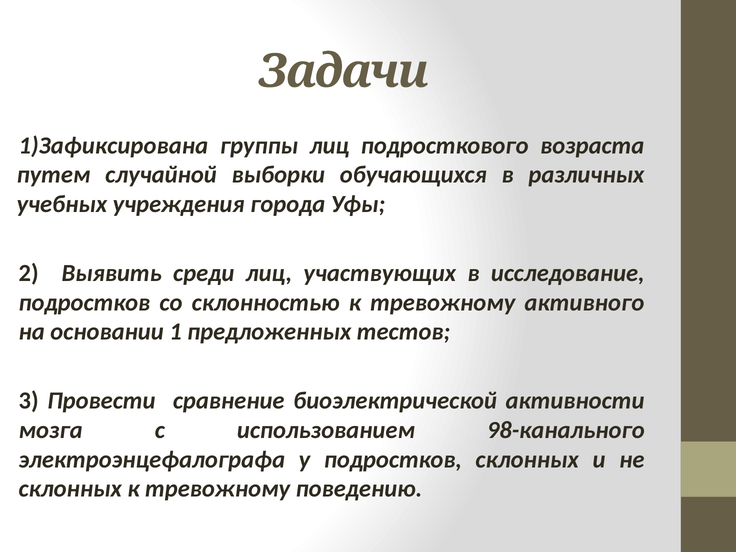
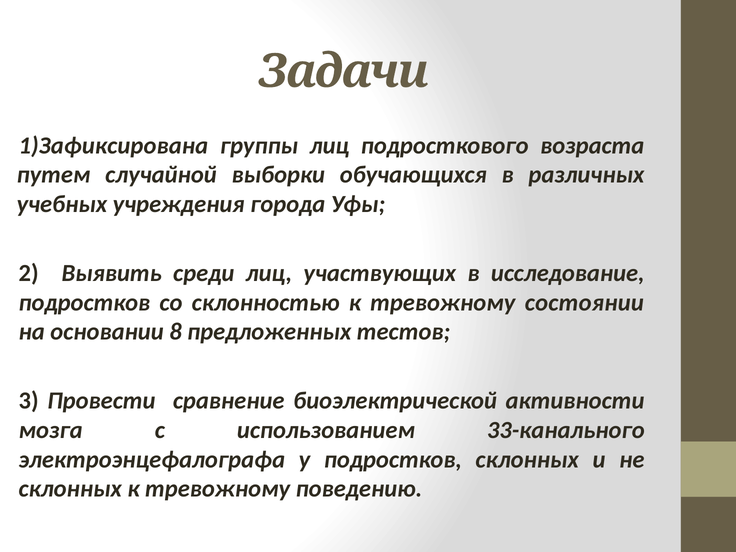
активного: активного -> состоянии (584, 302)
1: 1 -> 8 (176, 332)
98-канального: 98-канального -> 33-канального (566, 430)
